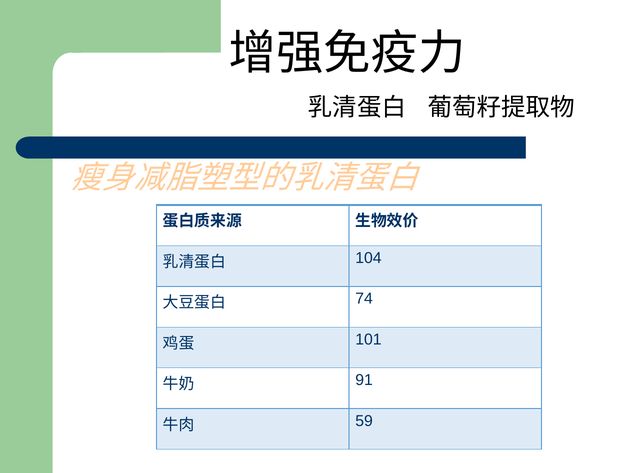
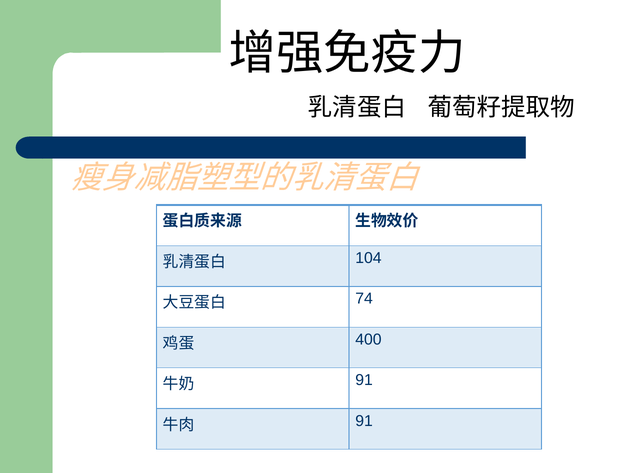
101: 101 -> 400 (368, 340)
59: 59 -> 91 (364, 421)
